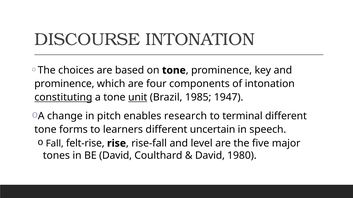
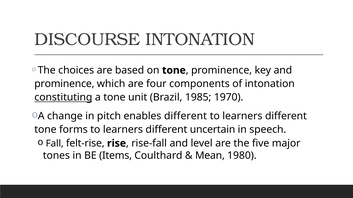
unit underline: present -> none (138, 98)
1947: 1947 -> 1970 (229, 98)
enables research: research -> different (186, 116)
terminal: terminal -> learners (242, 116)
BE David: David -> Items (116, 156)
David: David -> Mean (210, 156)
